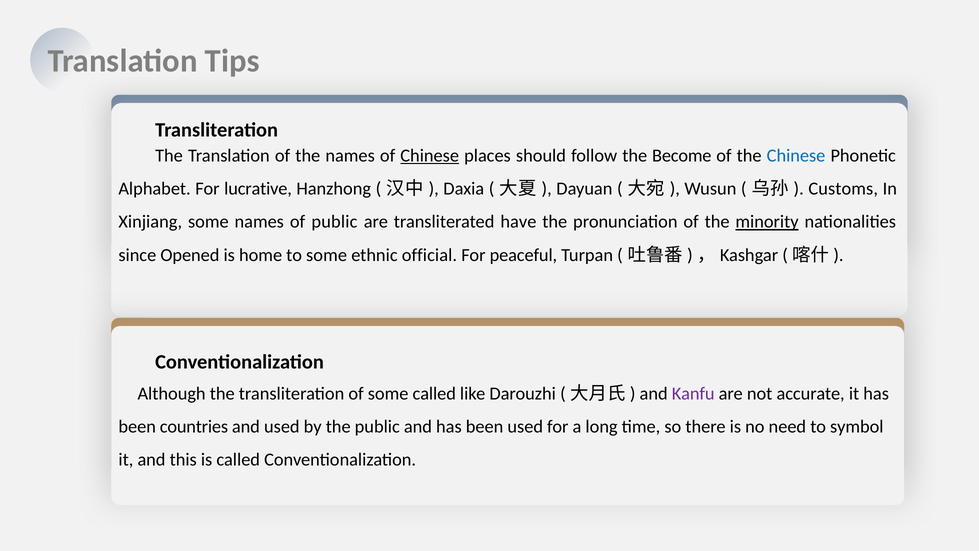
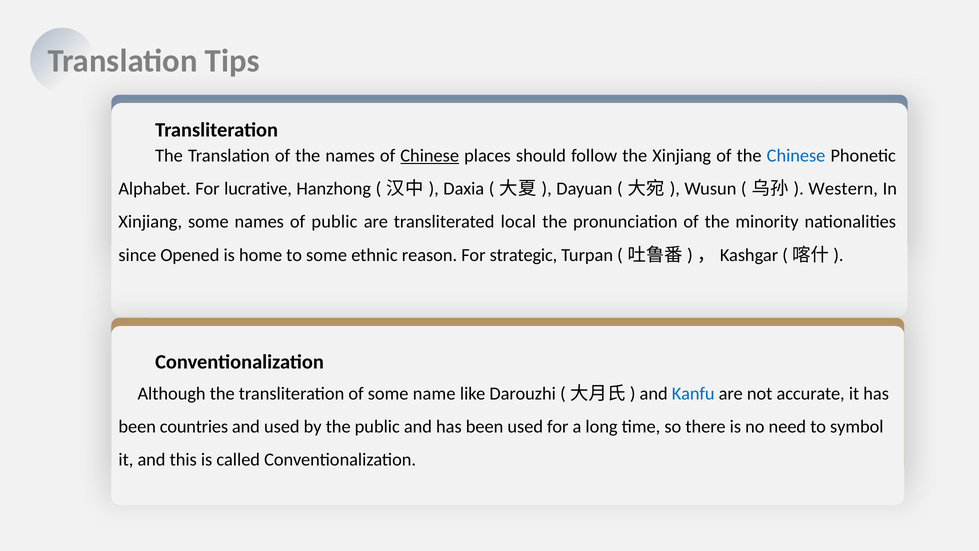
the Become: Become -> Xinjiang (682, 156)
Customs: Customs -> Western (843, 189)
have: have -> local (518, 222)
minority underline: present -> none (767, 222)
official: official -> reason (429, 255)
peaceful: peaceful -> strategic (523, 255)
some called: called -> name (434, 393)
Kanfu colour: purple -> blue (693, 393)
